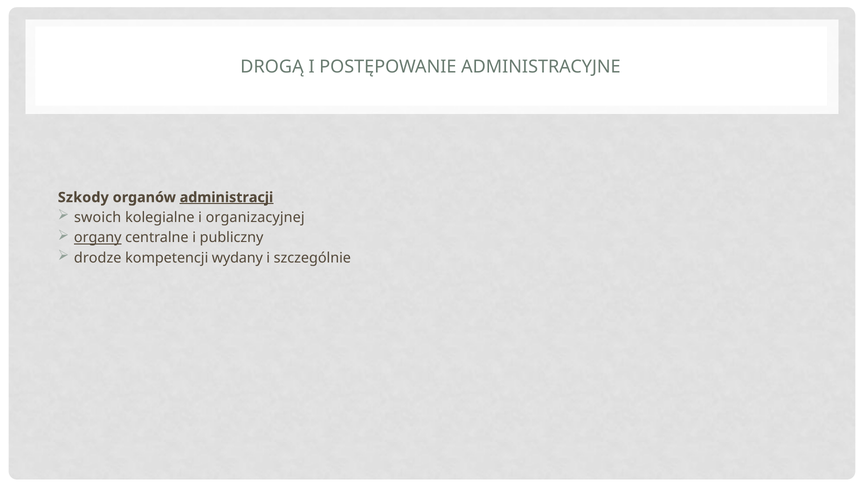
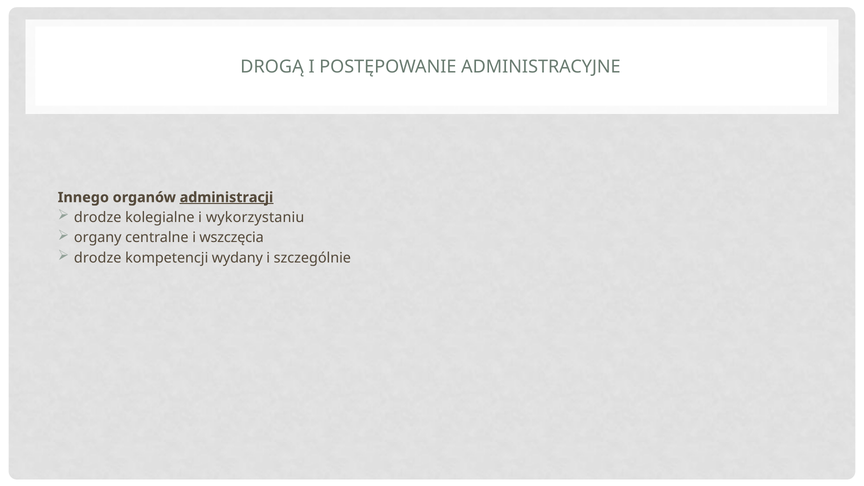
Szkody: Szkody -> Innego (83, 197)
swoich: swoich -> drodze (98, 218)
organizacyjnej: organizacyjnej -> wykorzystaniu (255, 218)
organy underline: present -> none (98, 238)
publiczny: publiczny -> wszczęcia (232, 238)
